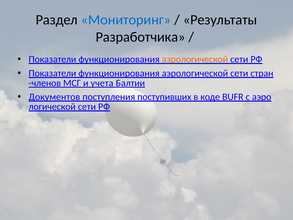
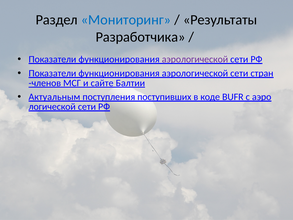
аэрологической colour: orange -> purple (195, 59)
учета: учета -> сайте (102, 83)
Документов: Документов -> Актуальным (54, 97)
